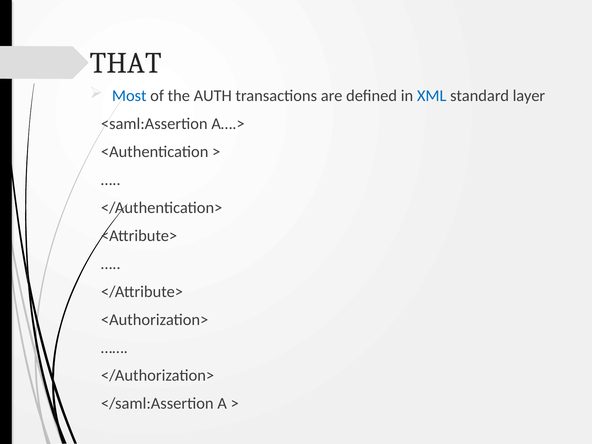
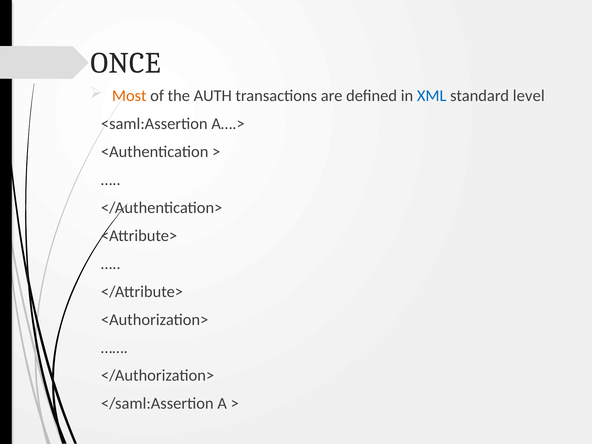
THAT: THAT -> ONCE (126, 63)
Most colour: blue -> orange (129, 96)
layer: layer -> level (529, 96)
